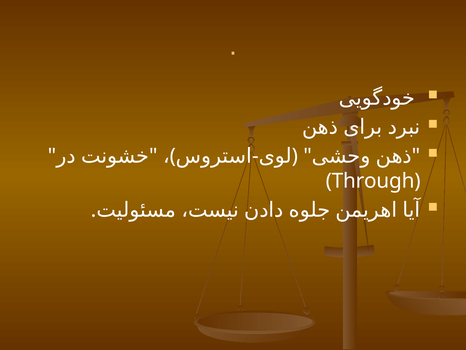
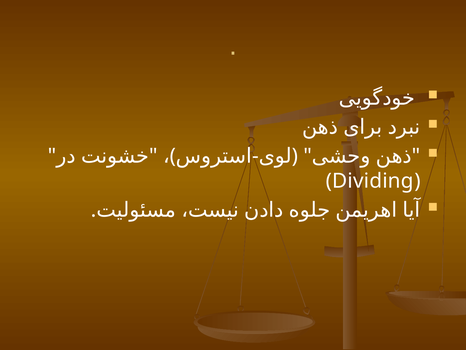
Through: Through -> Dividing (373, 181)
